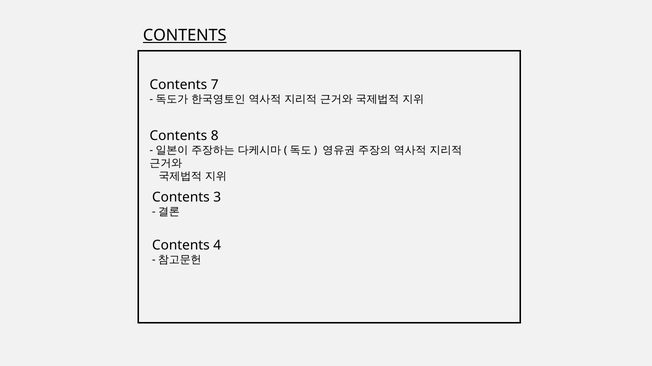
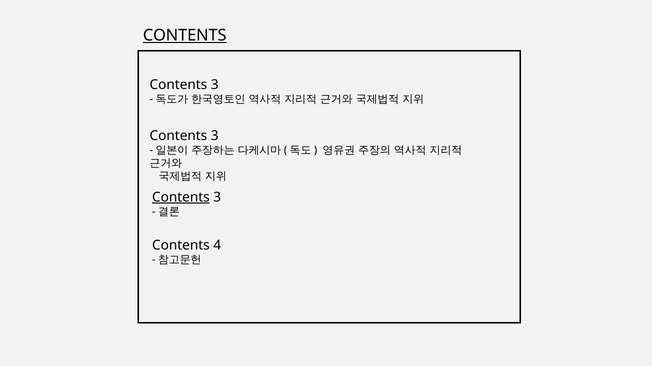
7: 7 -> 3 (215, 85)
8: 8 -> 3 (215, 136)
Contents underline: none -> present (181, 198)
